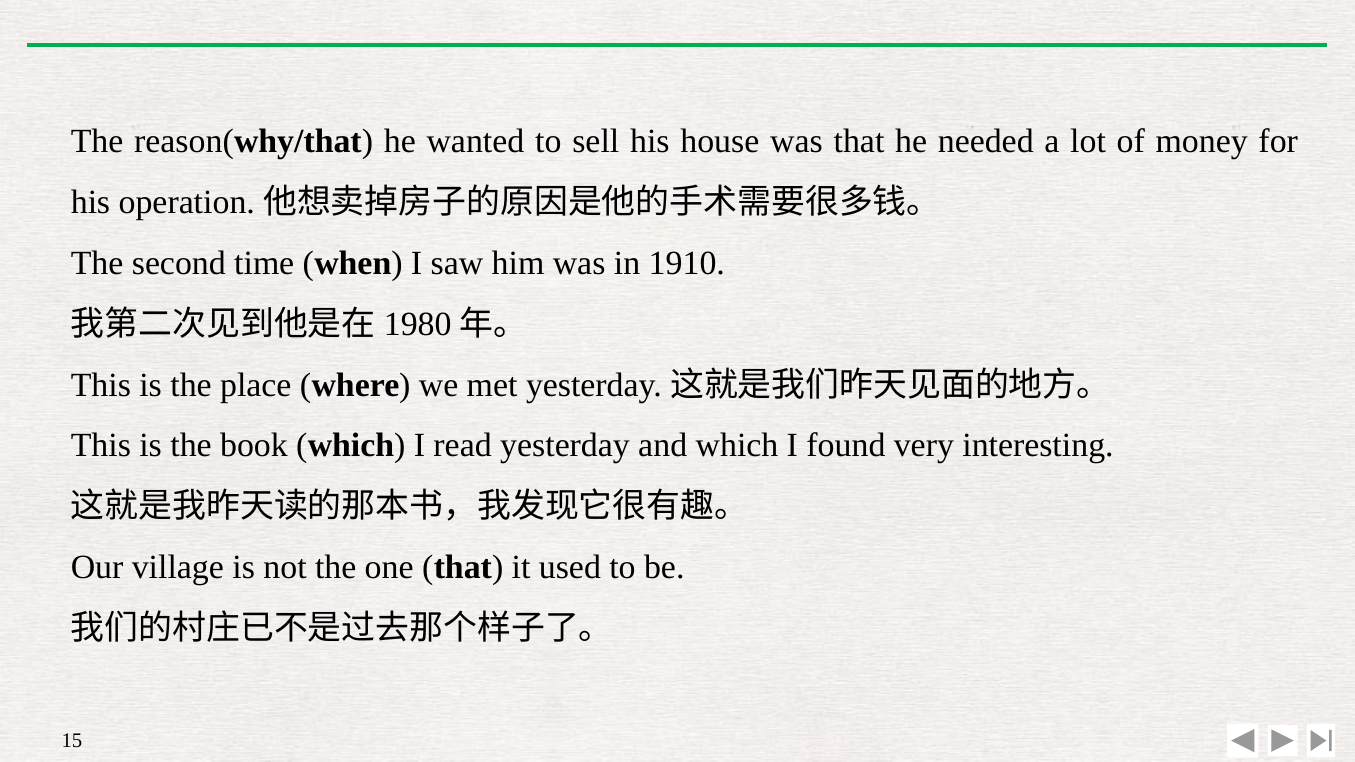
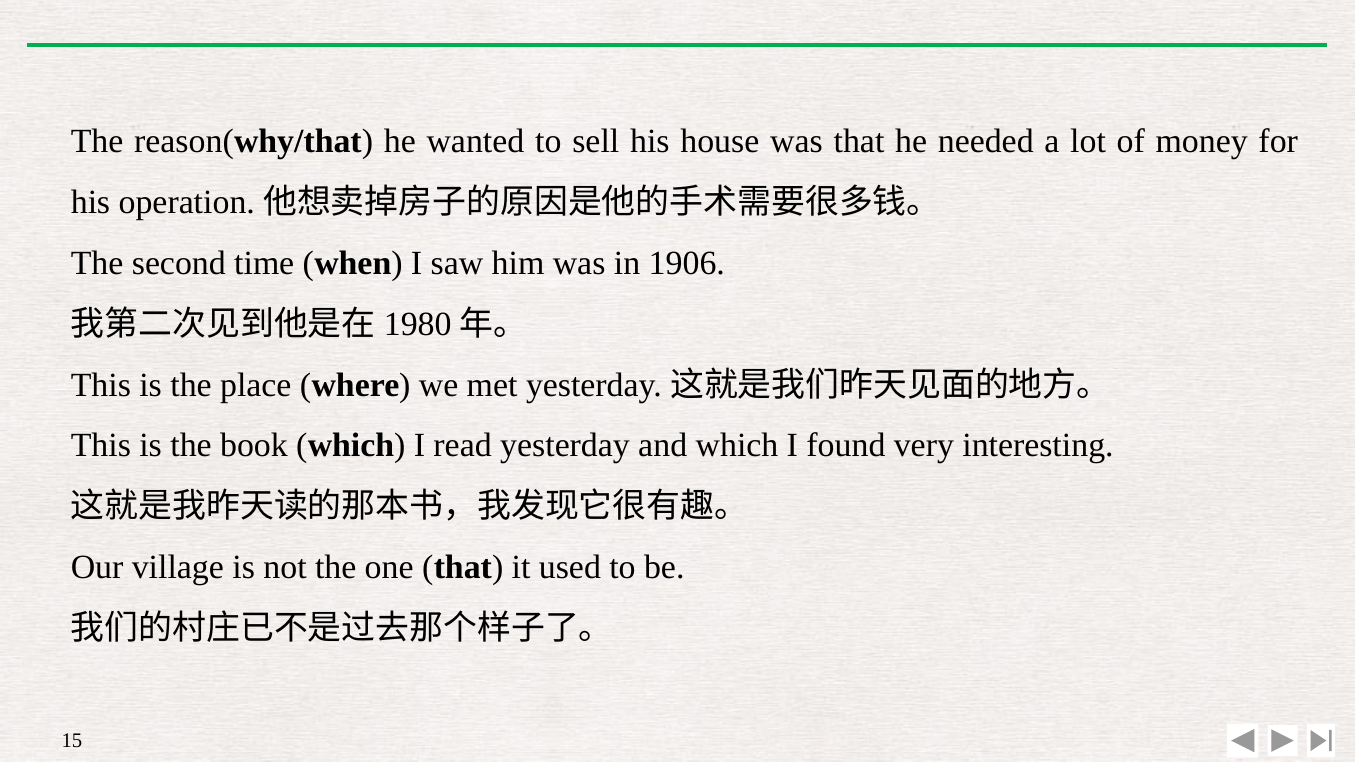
1910: 1910 -> 1906 (687, 263)
